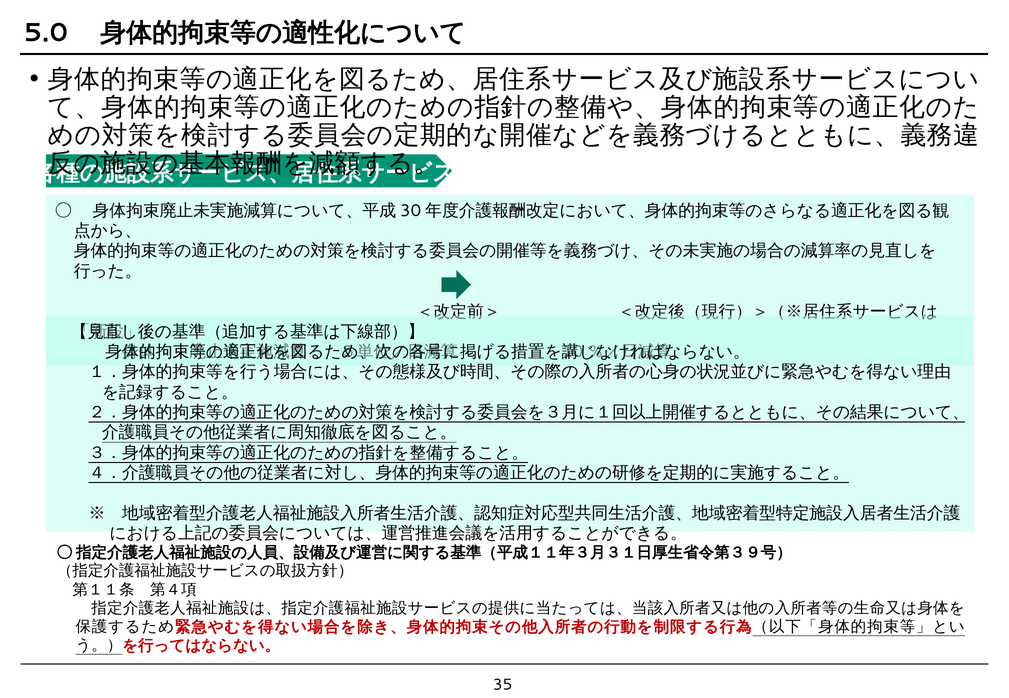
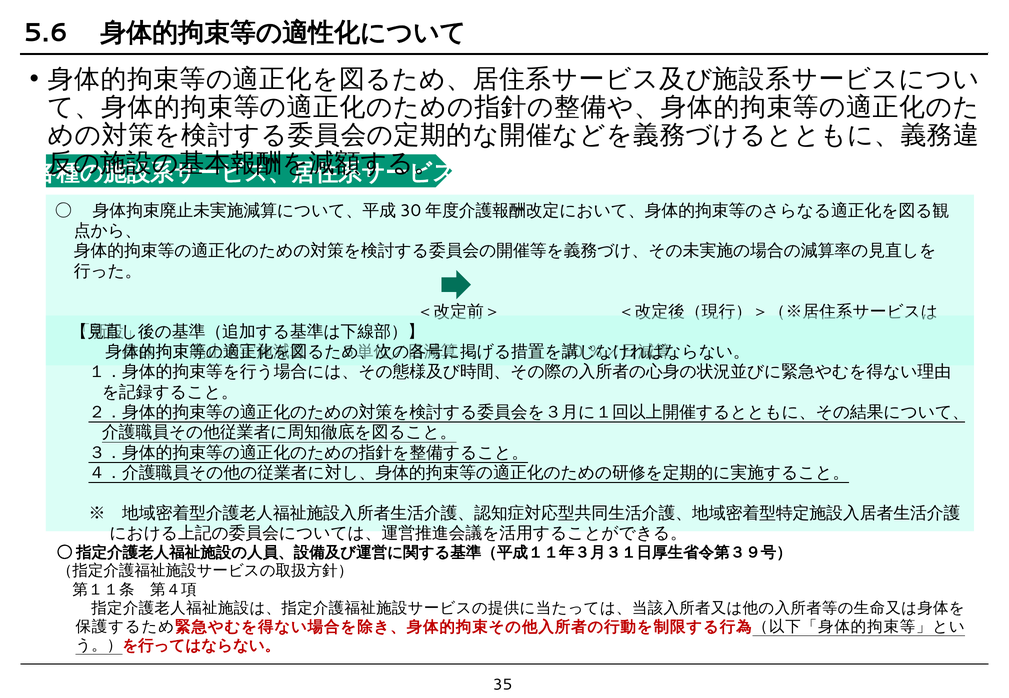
5.0: 5.0 -> 5.6 (46, 33)
